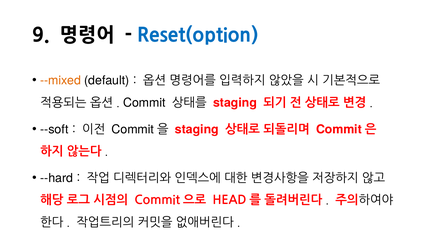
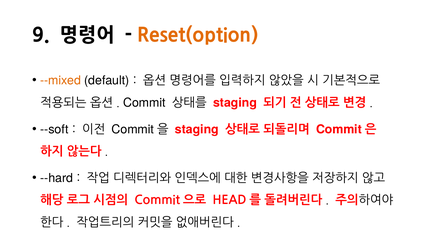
Reset(option colour: blue -> orange (198, 36)
